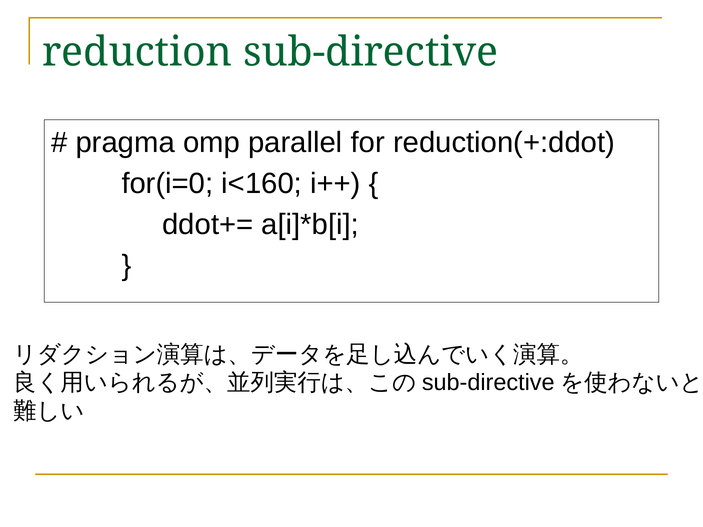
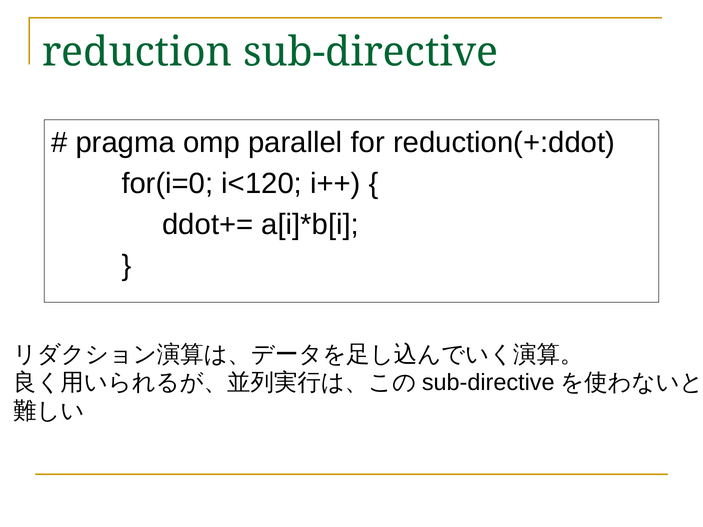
i<160: i<160 -> i<120 (262, 184)
